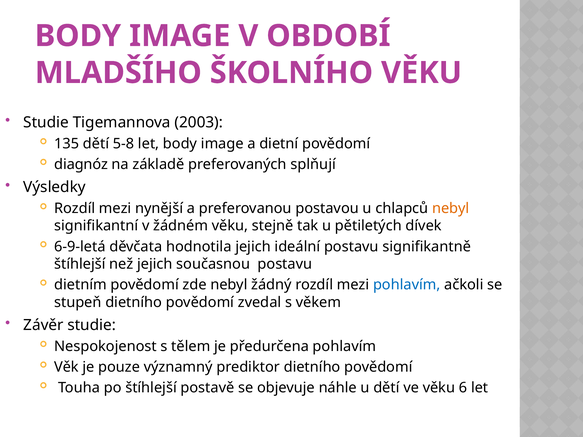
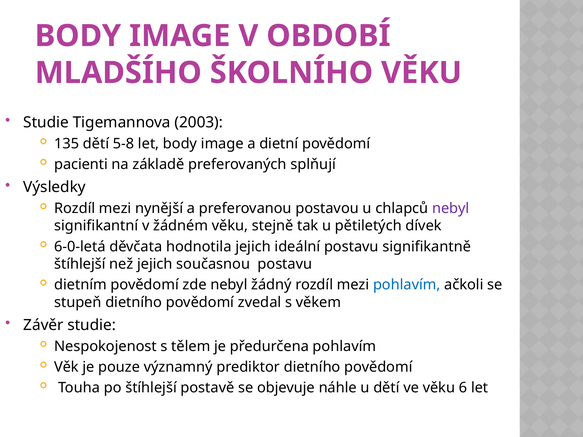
diagnóz: diagnóz -> pacienti (81, 164)
nebyl colour: orange -> purple (451, 208)
6-9-letá: 6-9-letá -> 6-0-letá (80, 247)
